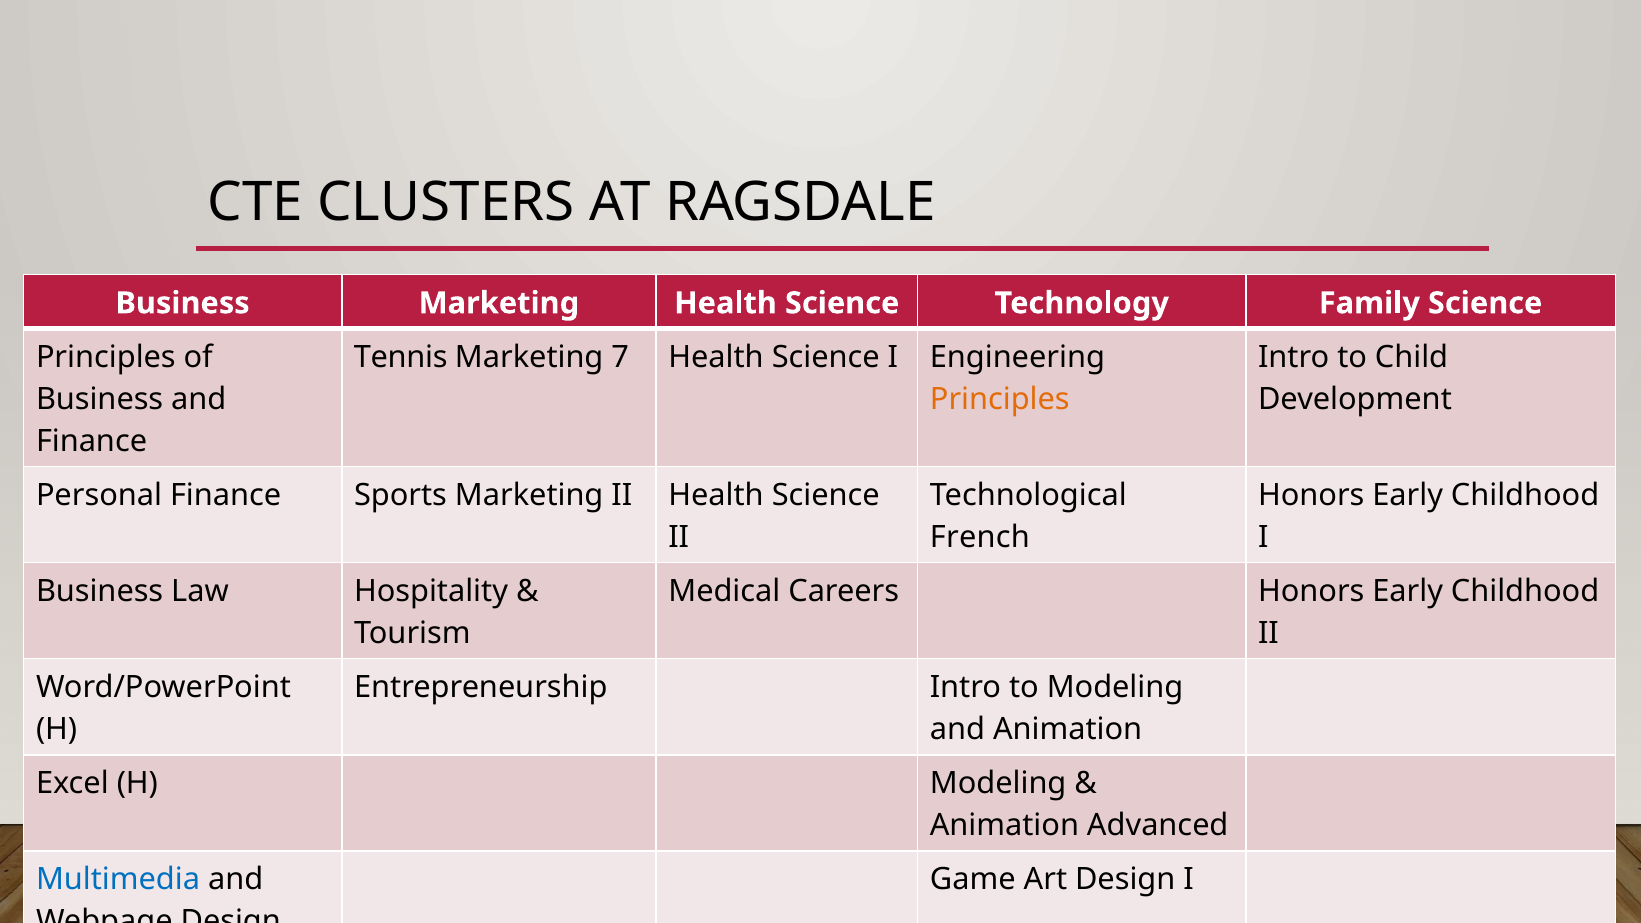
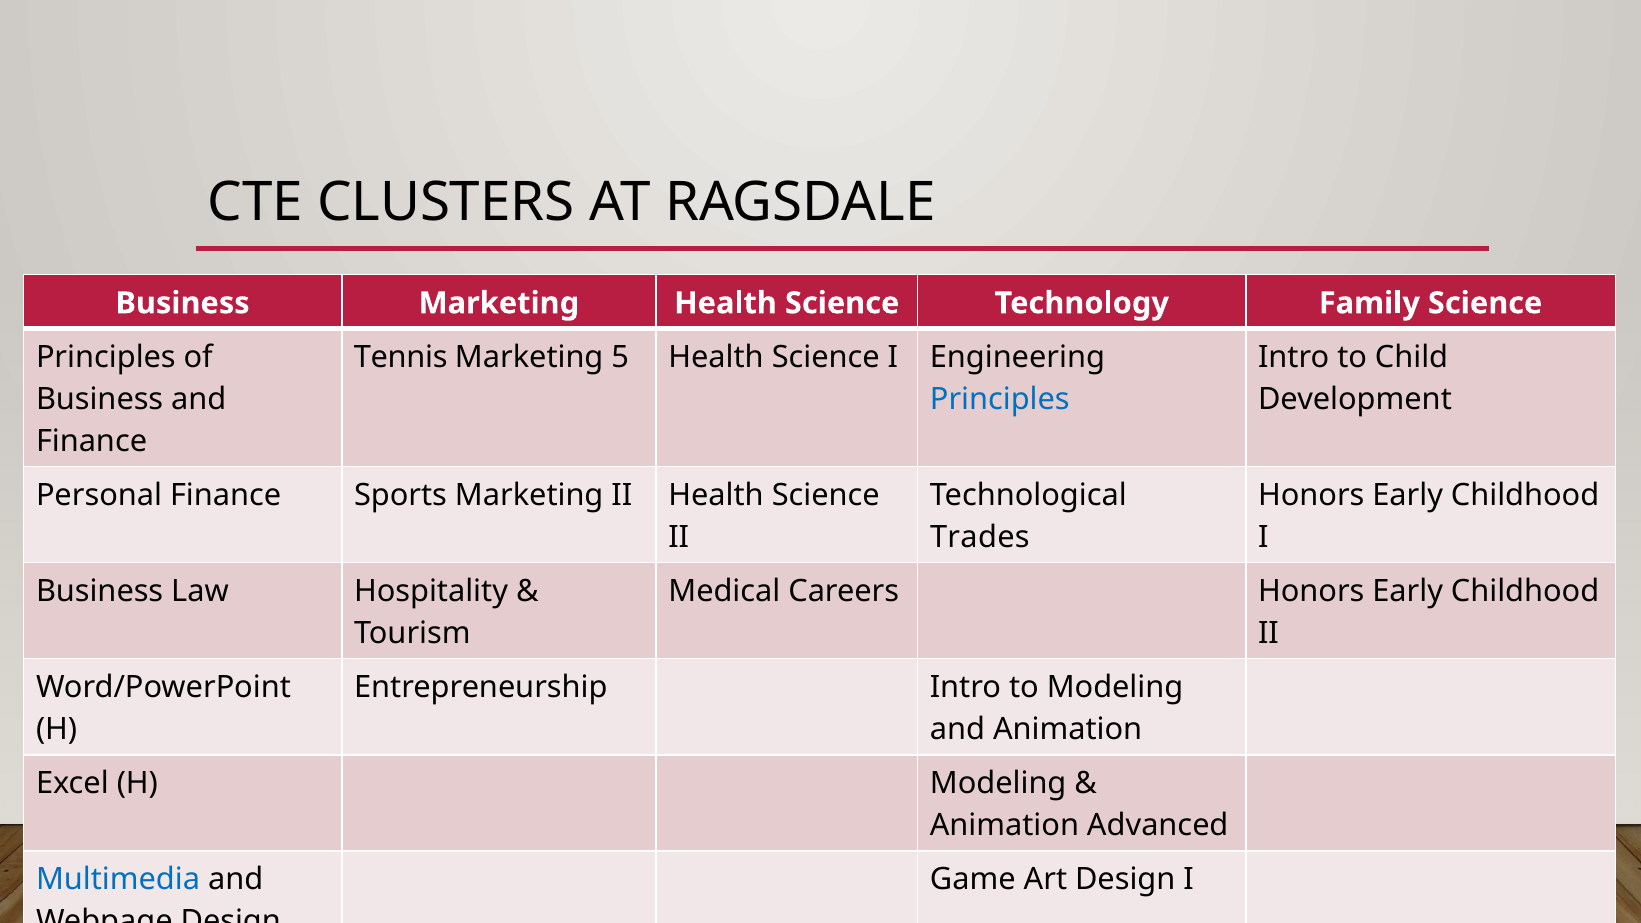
7: 7 -> 5 (620, 357)
Principles colour: orange -> blue (1000, 399)
French: French -> Trades (980, 537)
